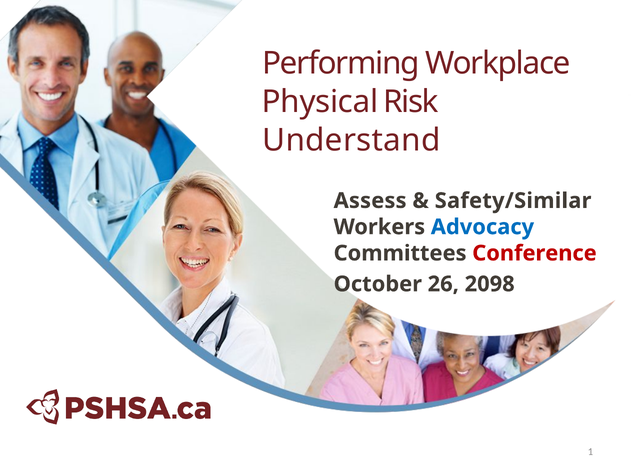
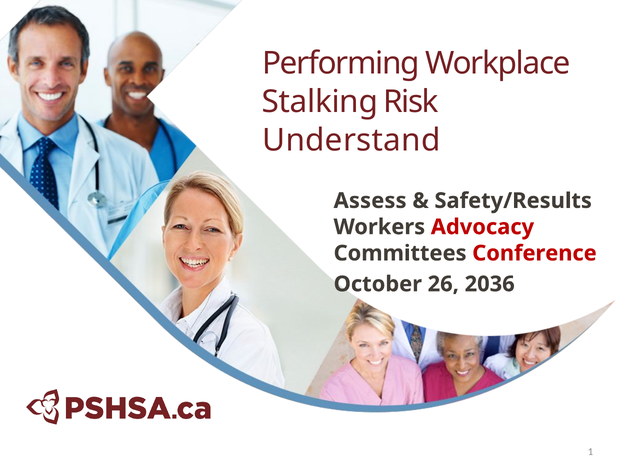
Physical: Physical -> Stalking (320, 102)
Safety/Similar: Safety/Similar -> Safety/Results (513, 201)
Advocacy colour: blue -> red (482, 227)
2098: 2098 -> 2036 (490, 284)
